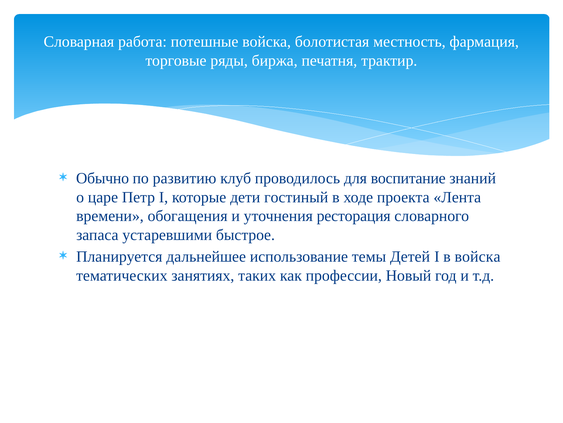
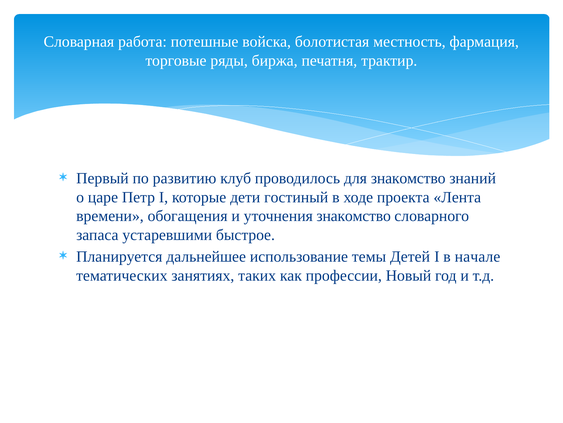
Обычно: Обычно -> Первый (102, 178)
для воспитание: воспитание -> знакомство (408, 178)
уточнения ресторация: ресторация -> знакомство (354, 216)
в войска: войска -> начале (478, 256)
